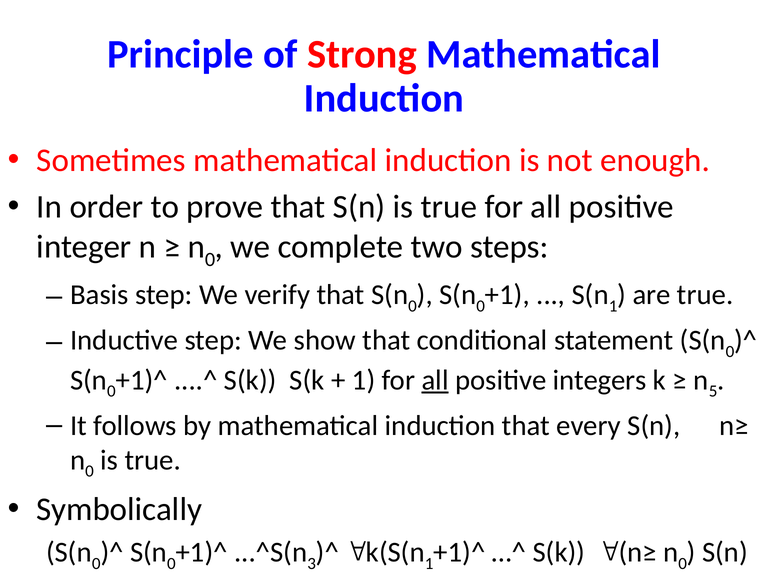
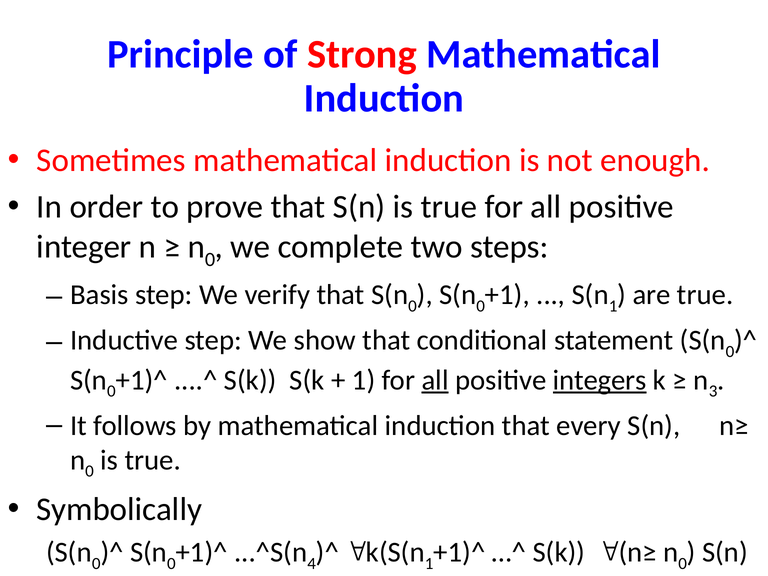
integers underline: none -> present (600, 380)
5: 5 -> 3 (713, 391)
3: 3 -> 4 (312, 563)
